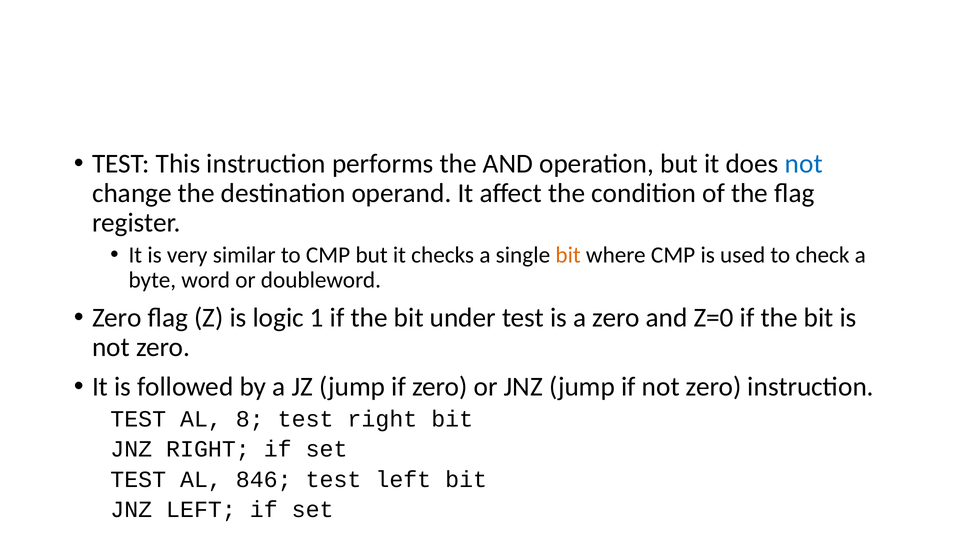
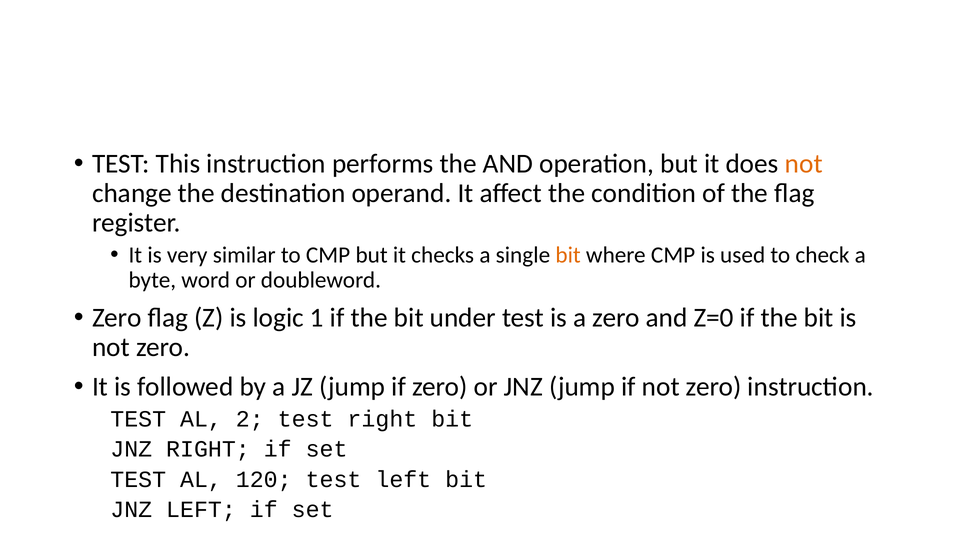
not colour: blue -> orange (804, 163)
8: 8 -> 2 (250, 419)
846: 846 -> 120 (264, 479)
